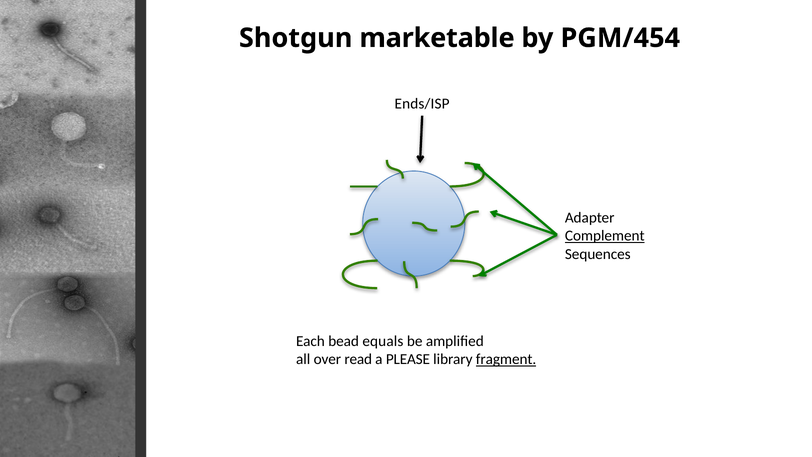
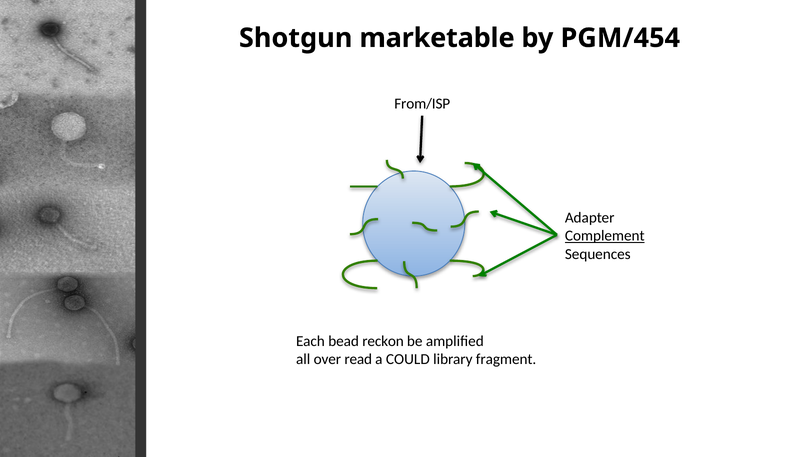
Ends/ISP: Ends/ISP -> From/ISP (422, 104)
equals: equals -> reckon (383, 341)
PLEASE: PLEASE -> COULD (408, 359)
fragment underline: present -> none (506, 359)
